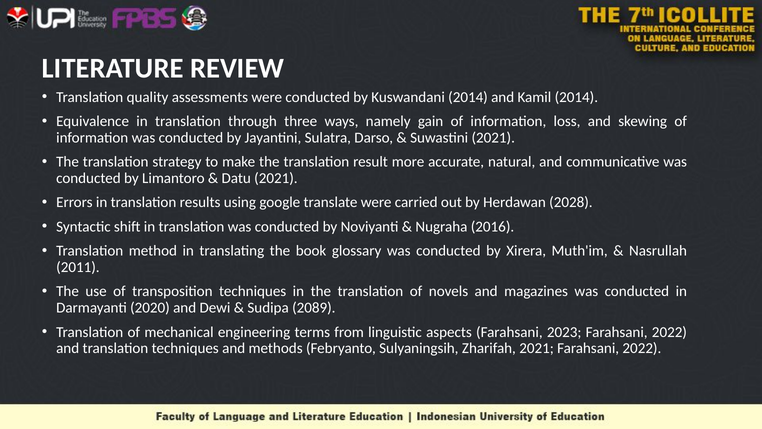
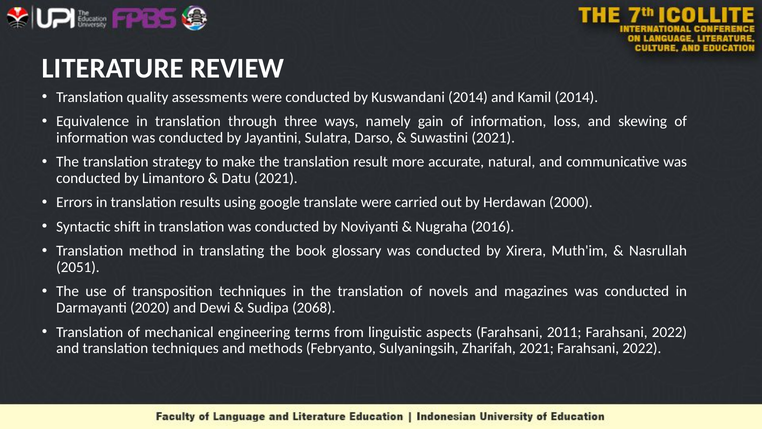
2028: 2028 -> 2000 (571, 202)
2011: 2011 -> 2051 (78, 267)
2089: 2089 -> 2068 (314, 308)
2023: 2023 -> 2011 (564, 332)
